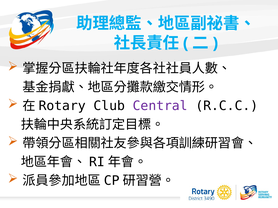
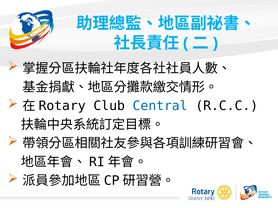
Central colour: purple -> blue (160, 106)
